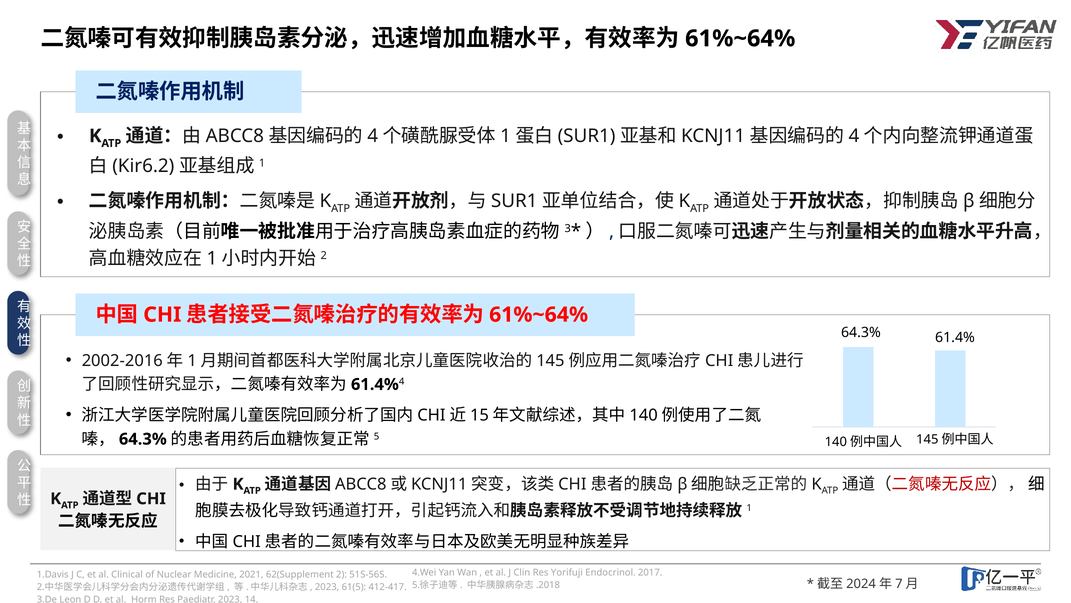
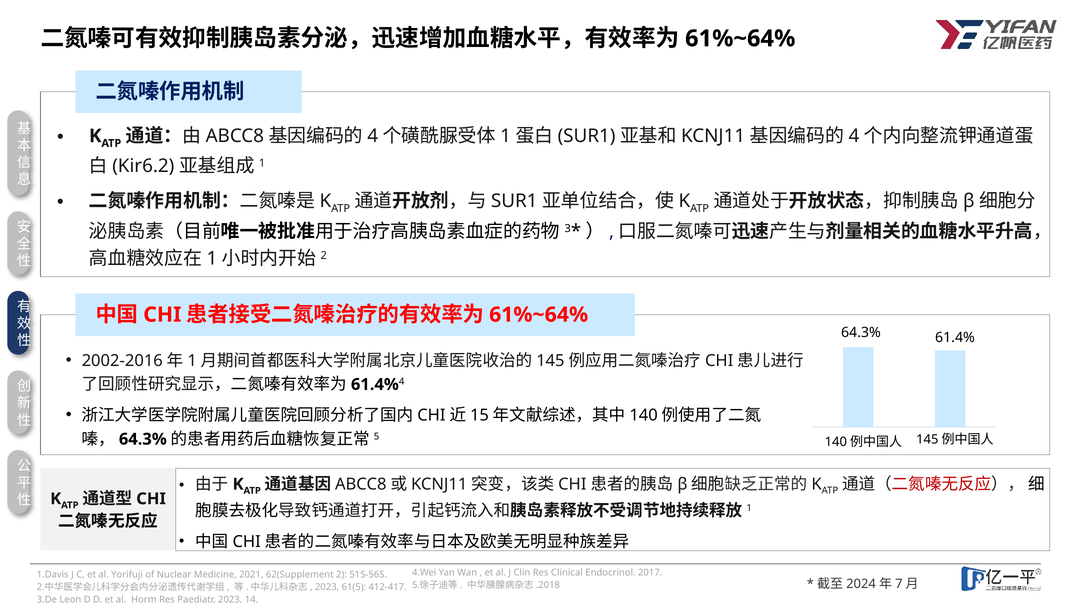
Yorifuji: Yorifuji -> Clinical (567, 573)
Clinical: Clinical -> Yorifuji (127, 574)
